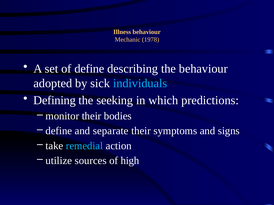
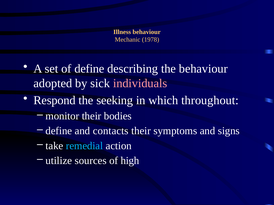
individuals colour: light blue -> pink (140, 84)
Defining: Defining -> Respond (55, 101)
predictions: predictions -> throughout (210, 101)
separate: separate -> contacts (111, 131)
